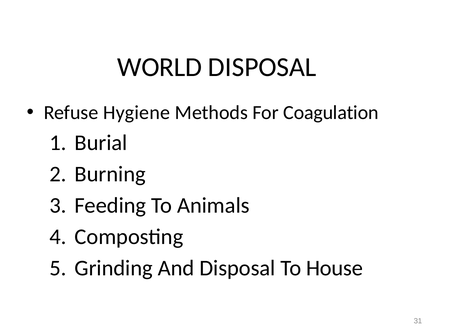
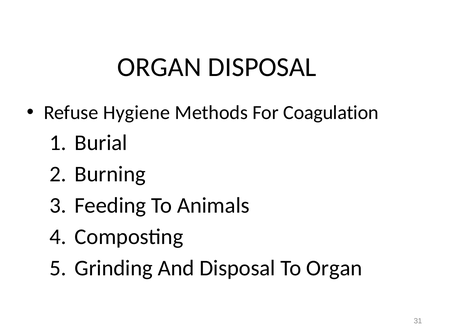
WORLD: WORLD -> ORGAN (159, 67)
To House: House -> Organ (334, 269)
